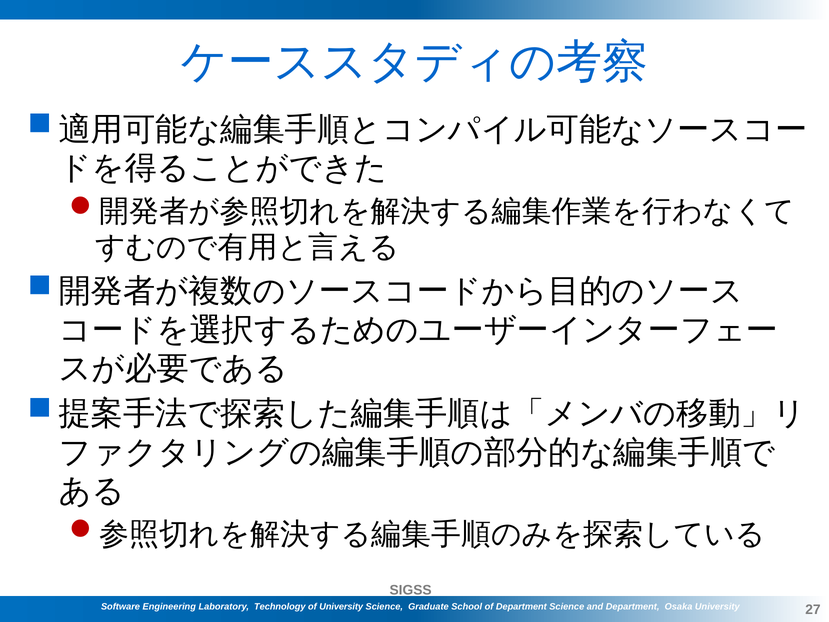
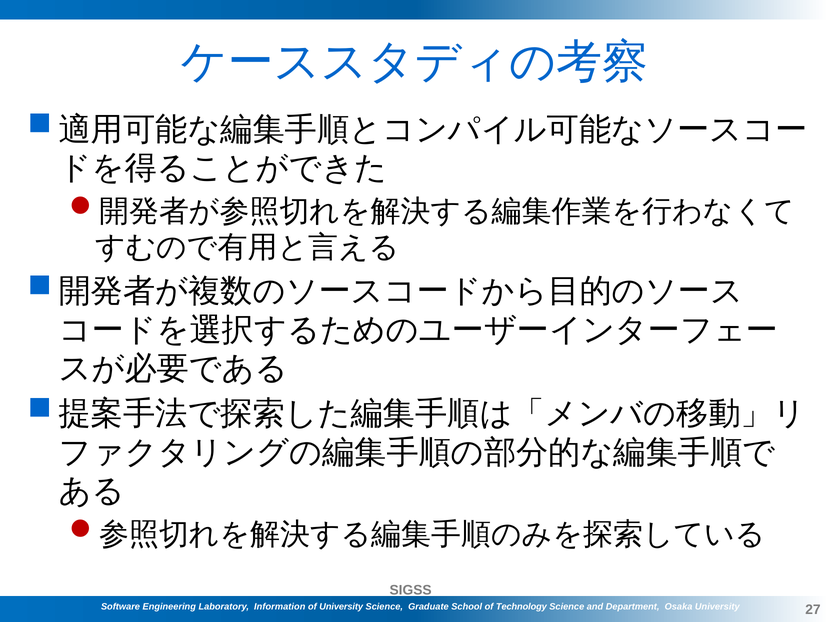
Technology: Technology -> Information (280, 607)
of Department: Department -> Technology (521, 607)
